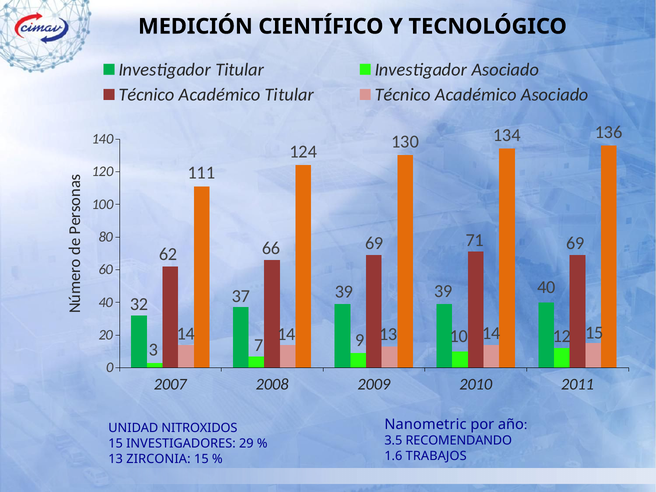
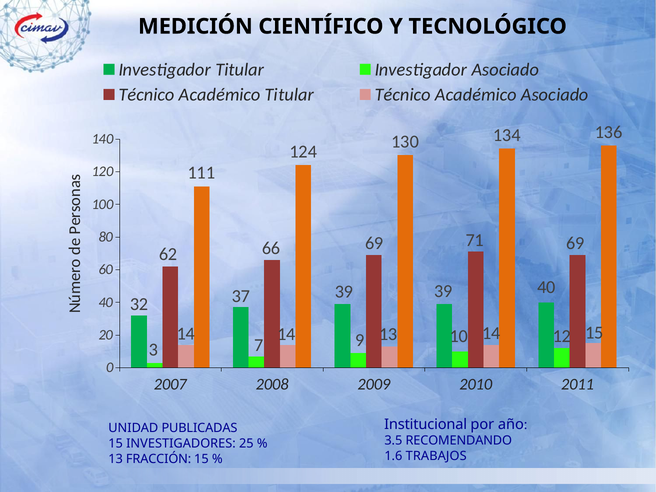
Nanometric: Nanometric -> Institucional (426, 424)
NITROXIDOS: NITROXIDOS -> PUBLICADAS (199, 428)
29: 29 -> 25 (246, 444)
ZIRCONIA: ZIRCONIA -> FRACCIÓN (159, 459)
